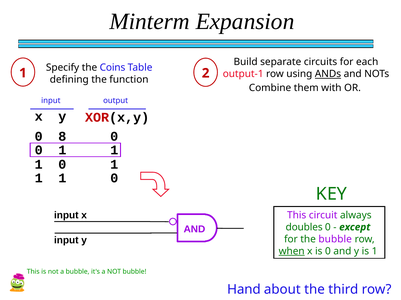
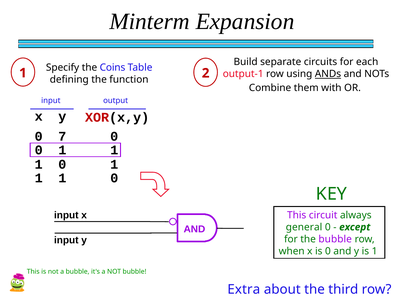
8: 8 -> 7 (62, 137)
doubles: doubles -> general (304, 228)
when underline: present -> none (292, 252)
Hand: Hand -> Extra (244, 290)
